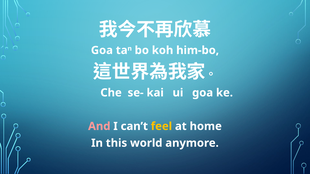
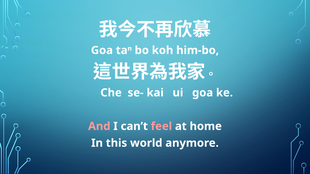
feel colour: yellow -> pink (161, 127)
